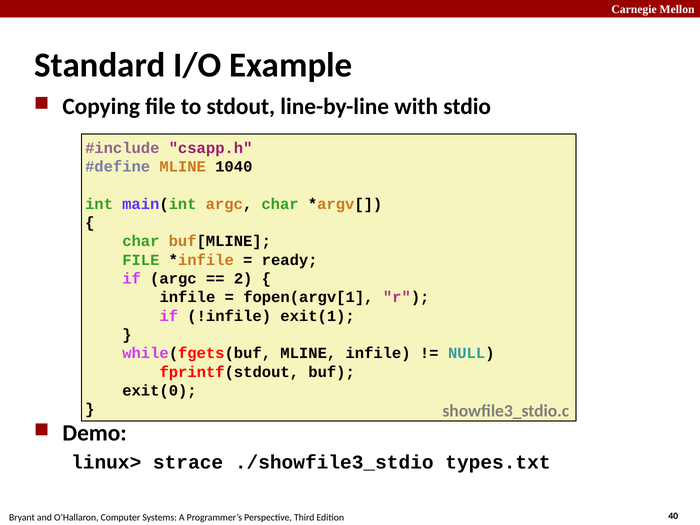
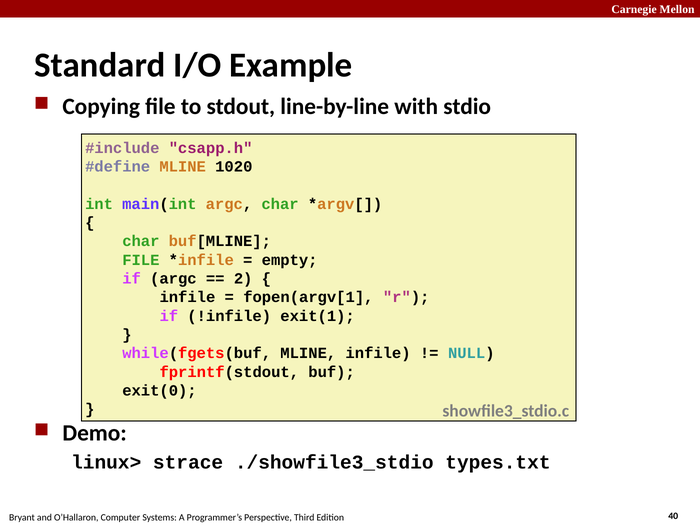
1040: 1040 -> 1020 (234, 167)
ready: ready -> empty (290, 260)
